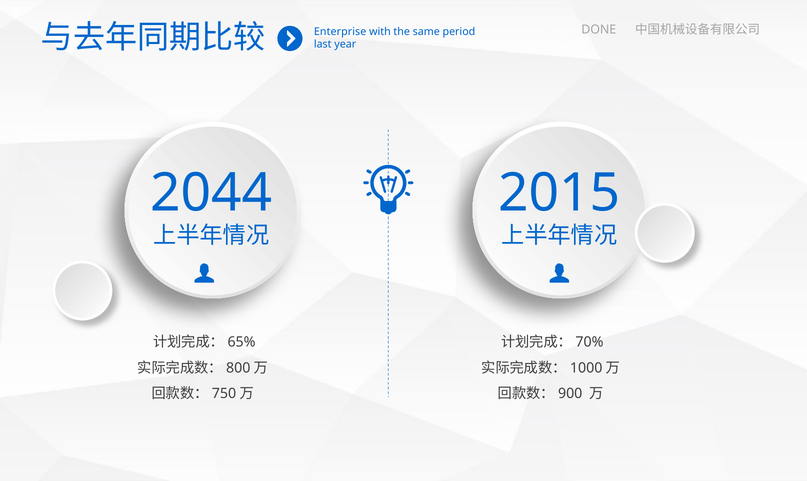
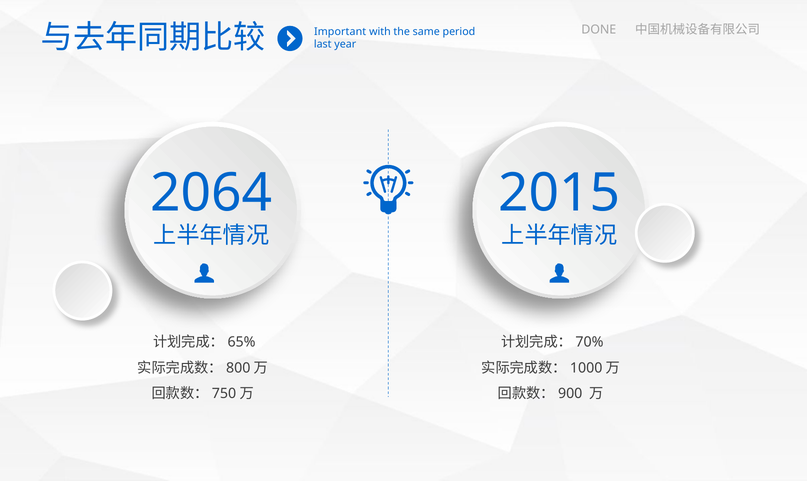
Enterprise: Enterprise -> Important (340, 32)
2044: 2044 -> 2064 (211, 193)
